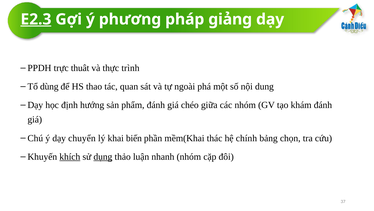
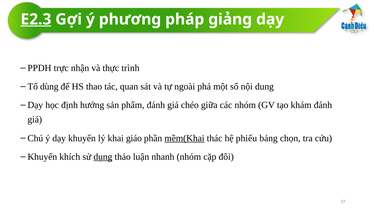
thuât: thuât -> nhận (80, 68)
chuyển: chuyển -> khuyến (82, 138)
biến: biến -> giáo (134, 138)
mềm(Khai underline: none -> present (184, 138)
chính: chính -> phiếu (246, 138)
khích underline: present -> none (70, 156)
